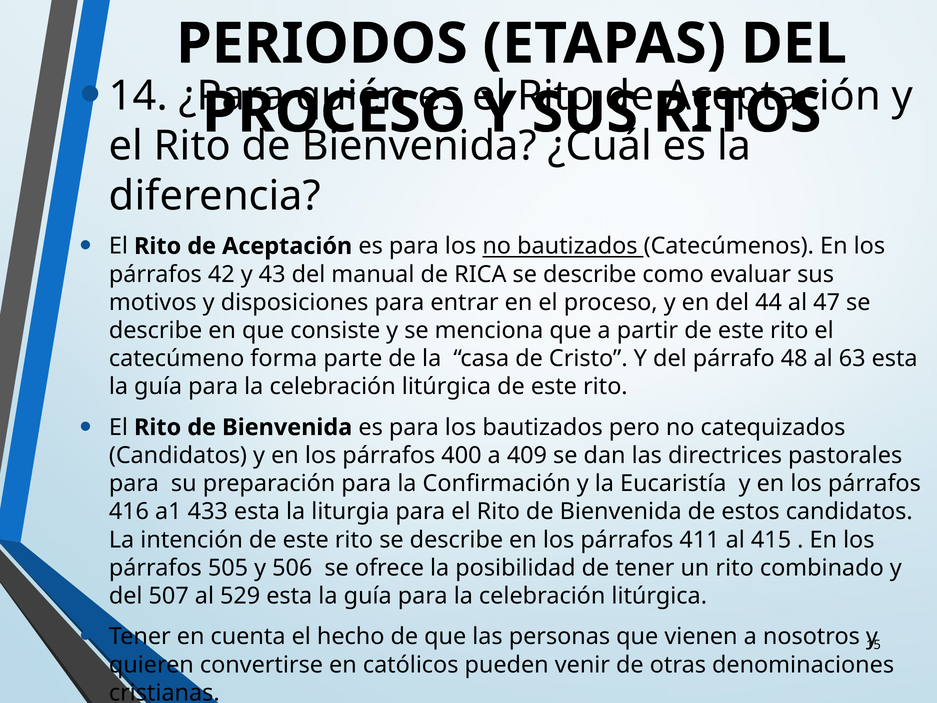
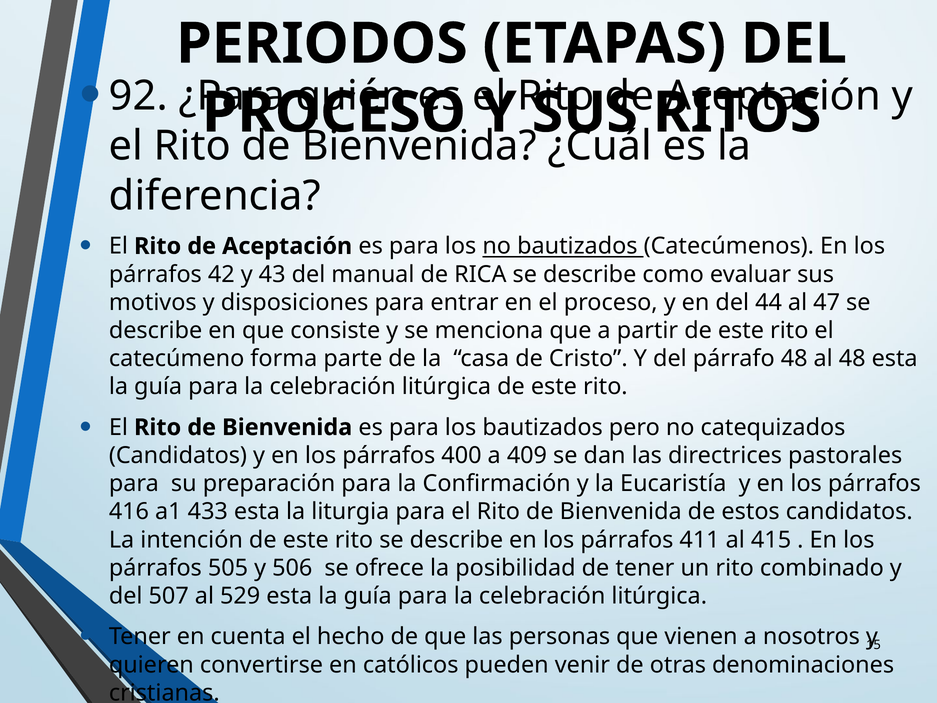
14: 14 -> 92 (138, 96)
al 63: 63 -> 48 (852, 359)
